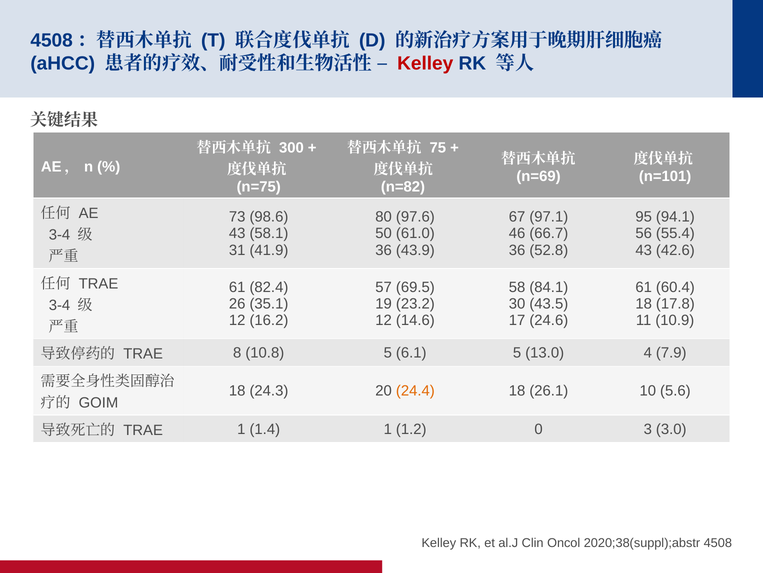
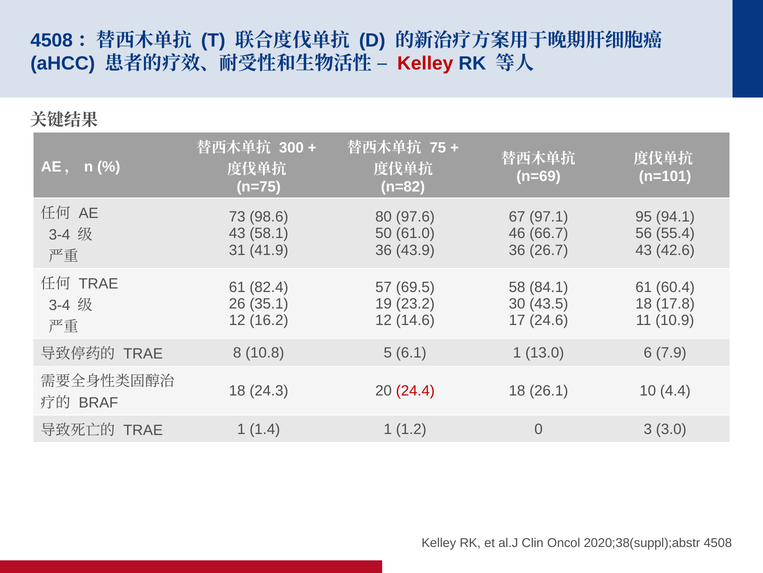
52.8: 52.8 -> 26.7 (549, 250)
6.1 5: 5 -> 1 (517, 352)
4: 4 -> 6 (648, 352)
24.4 colour: orange -> red (415, 390)
5.6: 5.6 -> 4.4 (675, 390)
GOIM: GOIM -> BRAF (98, 402)
